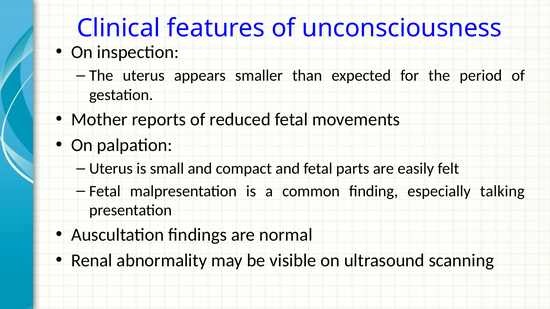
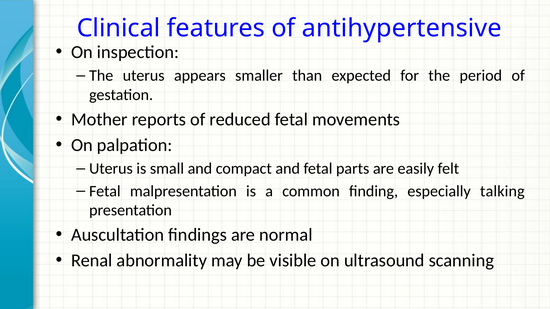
unconsciousness: unconsciousness -> antihypertensive (402, 28)
